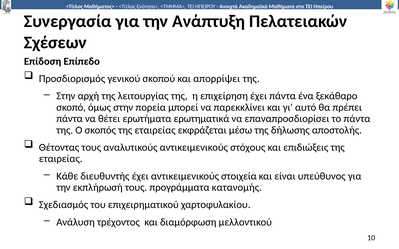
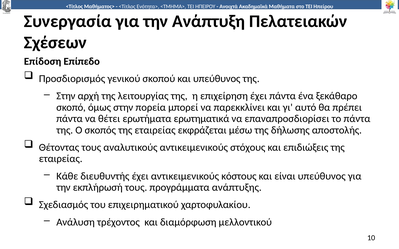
και απορρίψει: απορρίψει -> υπεύθυνος (217, 79)
στοιχεία: στοιχεία -> κόστους (239, 176)
κατανομής: κατανομής -> ανάπτυξης (237, 188)
